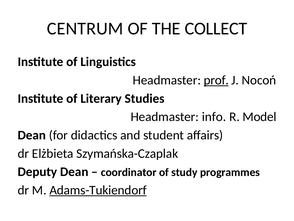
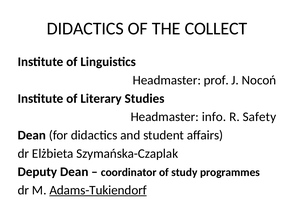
CENTRUM: CENTRUM -> DIDACTICS (85, 28)
prof underline: present -> none (216, 80)
Model: Model -> Safety (259, 117)
